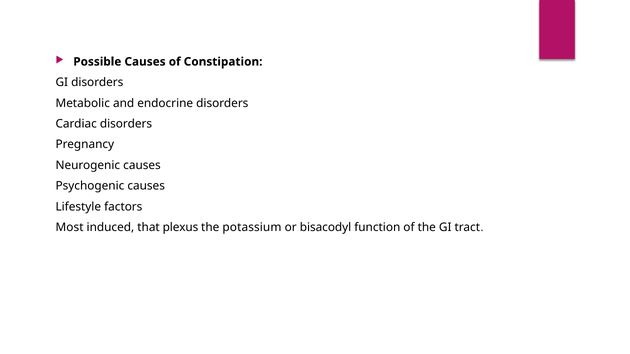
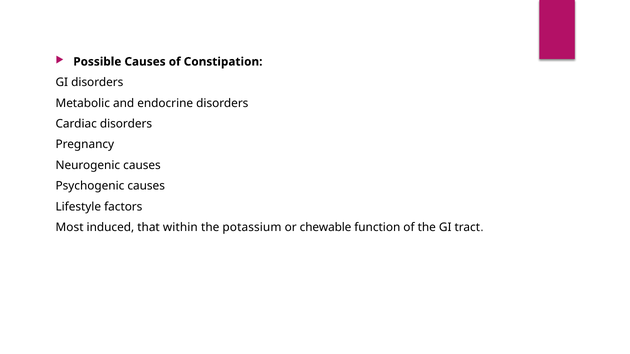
plexus: plexus -> within (180, 228)
bisacodyl: bisacodyl -> chewable (326, 228)
